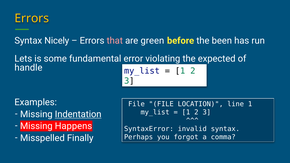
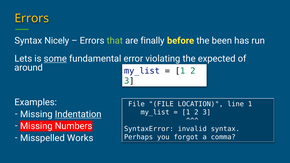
that colour: pink -> light green (115, 41)
green: green -> finally (152, 41)
some underline: none -> present (55, 59)
handle: handle -> around (29, 68)
Happens: Happens -> Numbers (74, 126)
Finally: Finally -> Works (80, 138)
